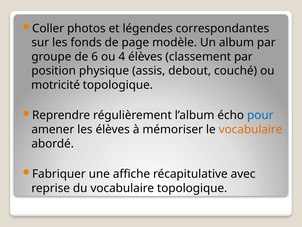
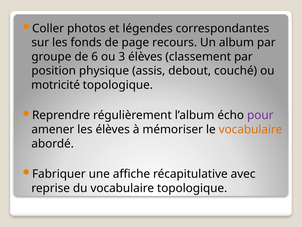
modèle: modèle -> recours (175, 43)
4: 4 -> 3 (122, 57)
pour colour: blue -> purple (260, 115)
